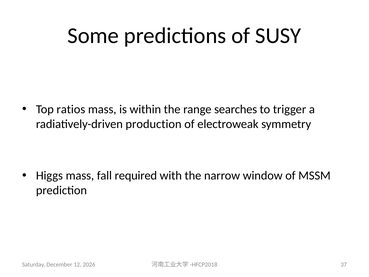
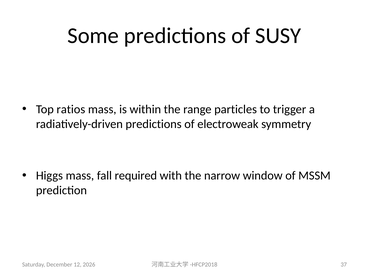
searches: searches -> particles (236, 109)
radiatively-driven production: production -> predictions (154, 124)
